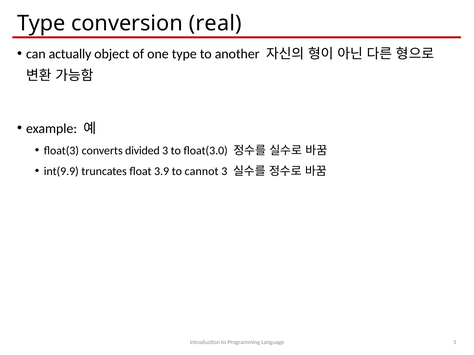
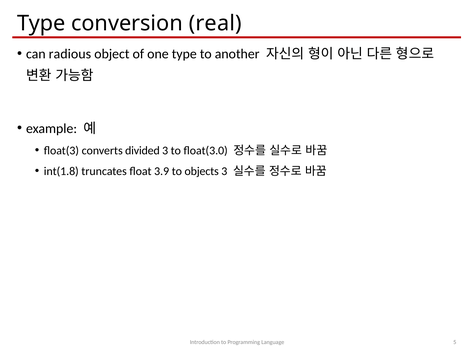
actually: actually -> radious (70, 54)
int(9.9: int(9.9 -> int(1.8 (61, 172)
cannot: cannot -> objects (202, 172)
